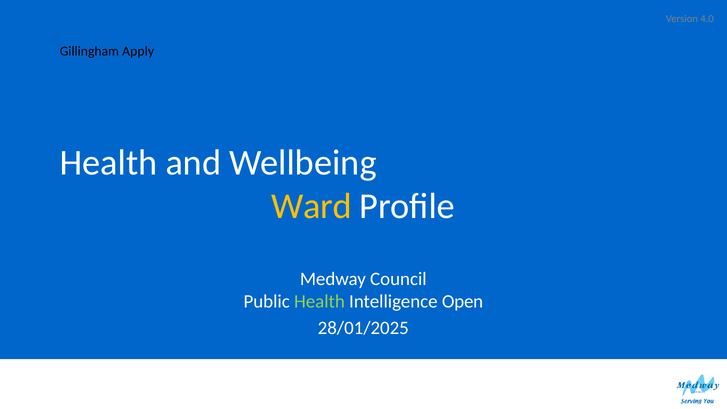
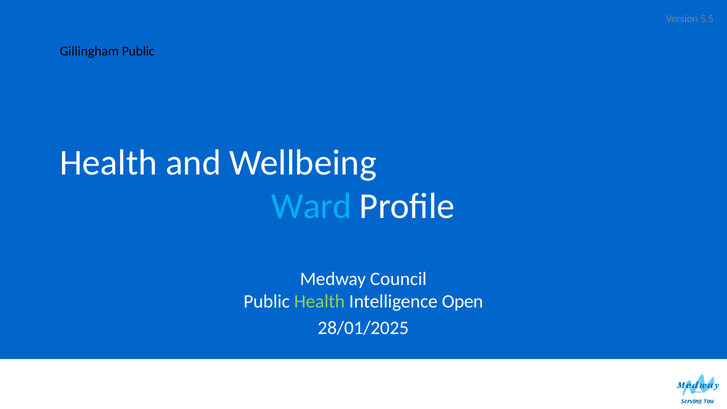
4.0: 4.0 -> 5.5 (707, 19)
Gillingham Apply: Apply -> Public (138, 51)
Ward colour: yellow -> light blue (311, 206)
